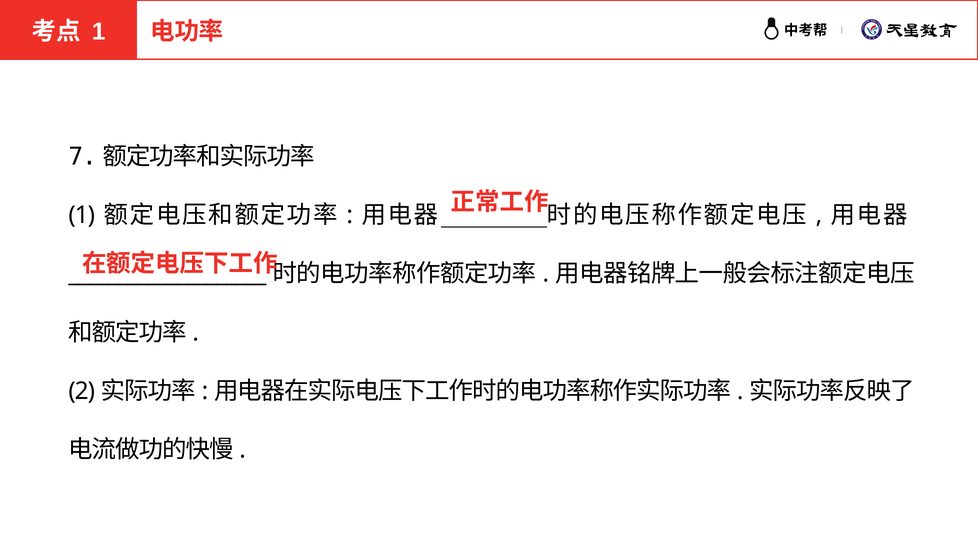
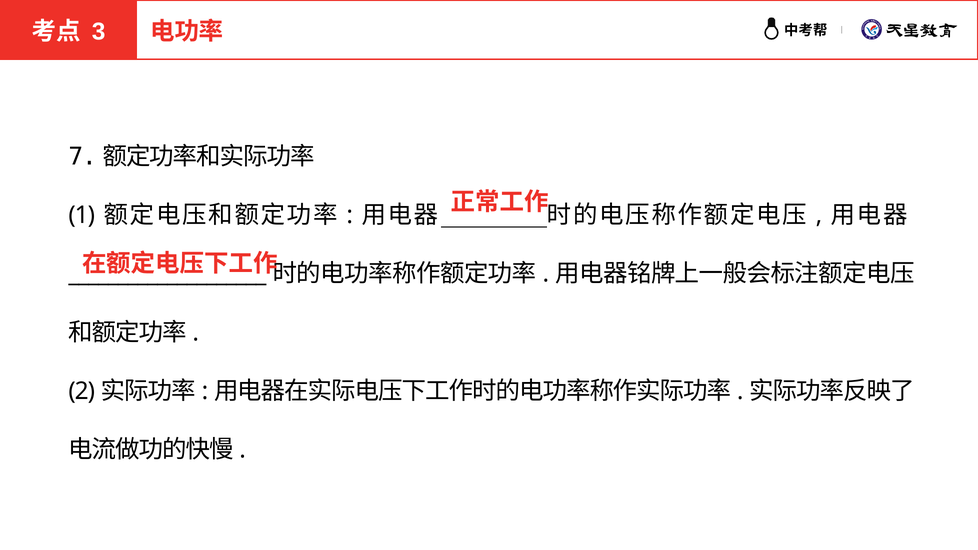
1: 1 -> 3 (99, 31)
